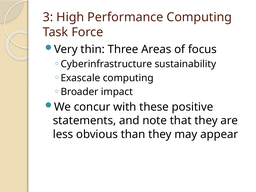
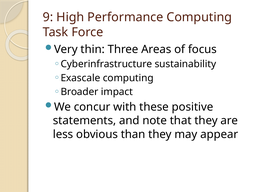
3: 3 -> 9 (48, 17)
